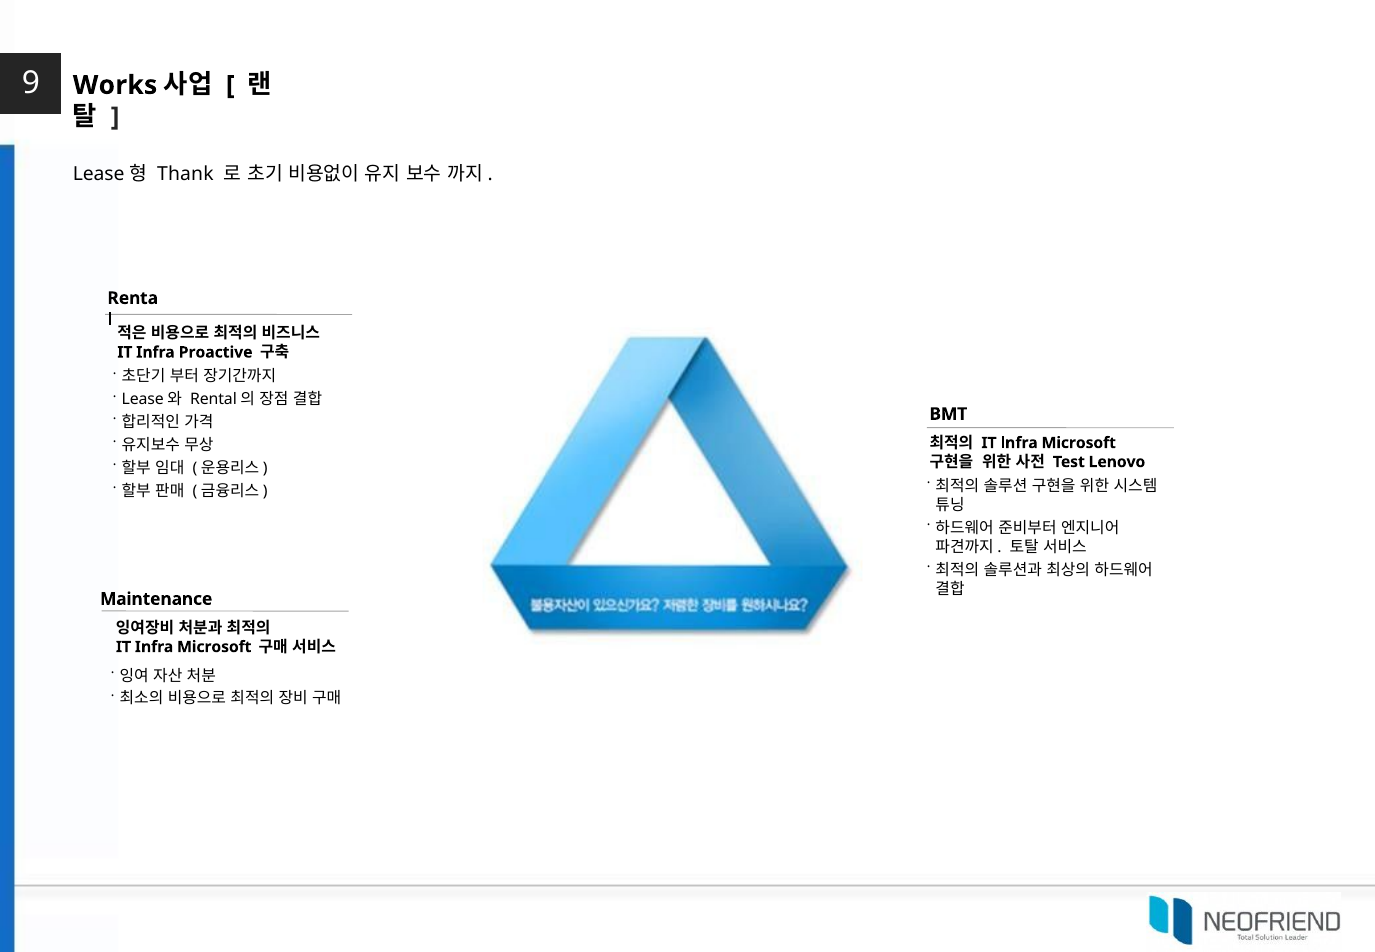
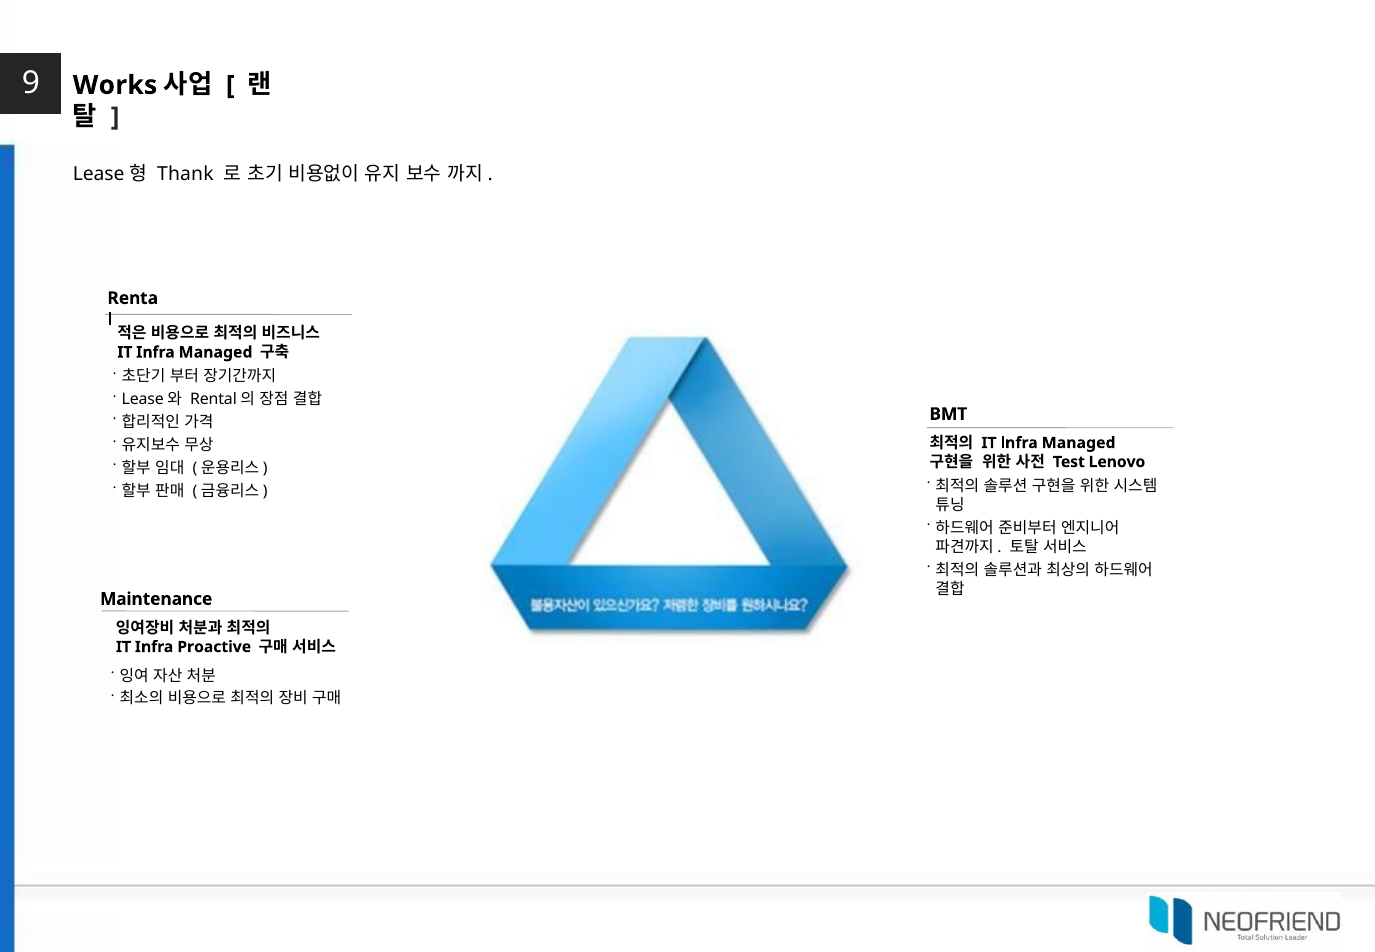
Infra Proactive: Proactive -> Managed (216, 352)
lnfra Microsoft: Microsoft -> Managed (1079, 443)
Infra Microsoft: Microsoft -> Proactive (214, 647)
